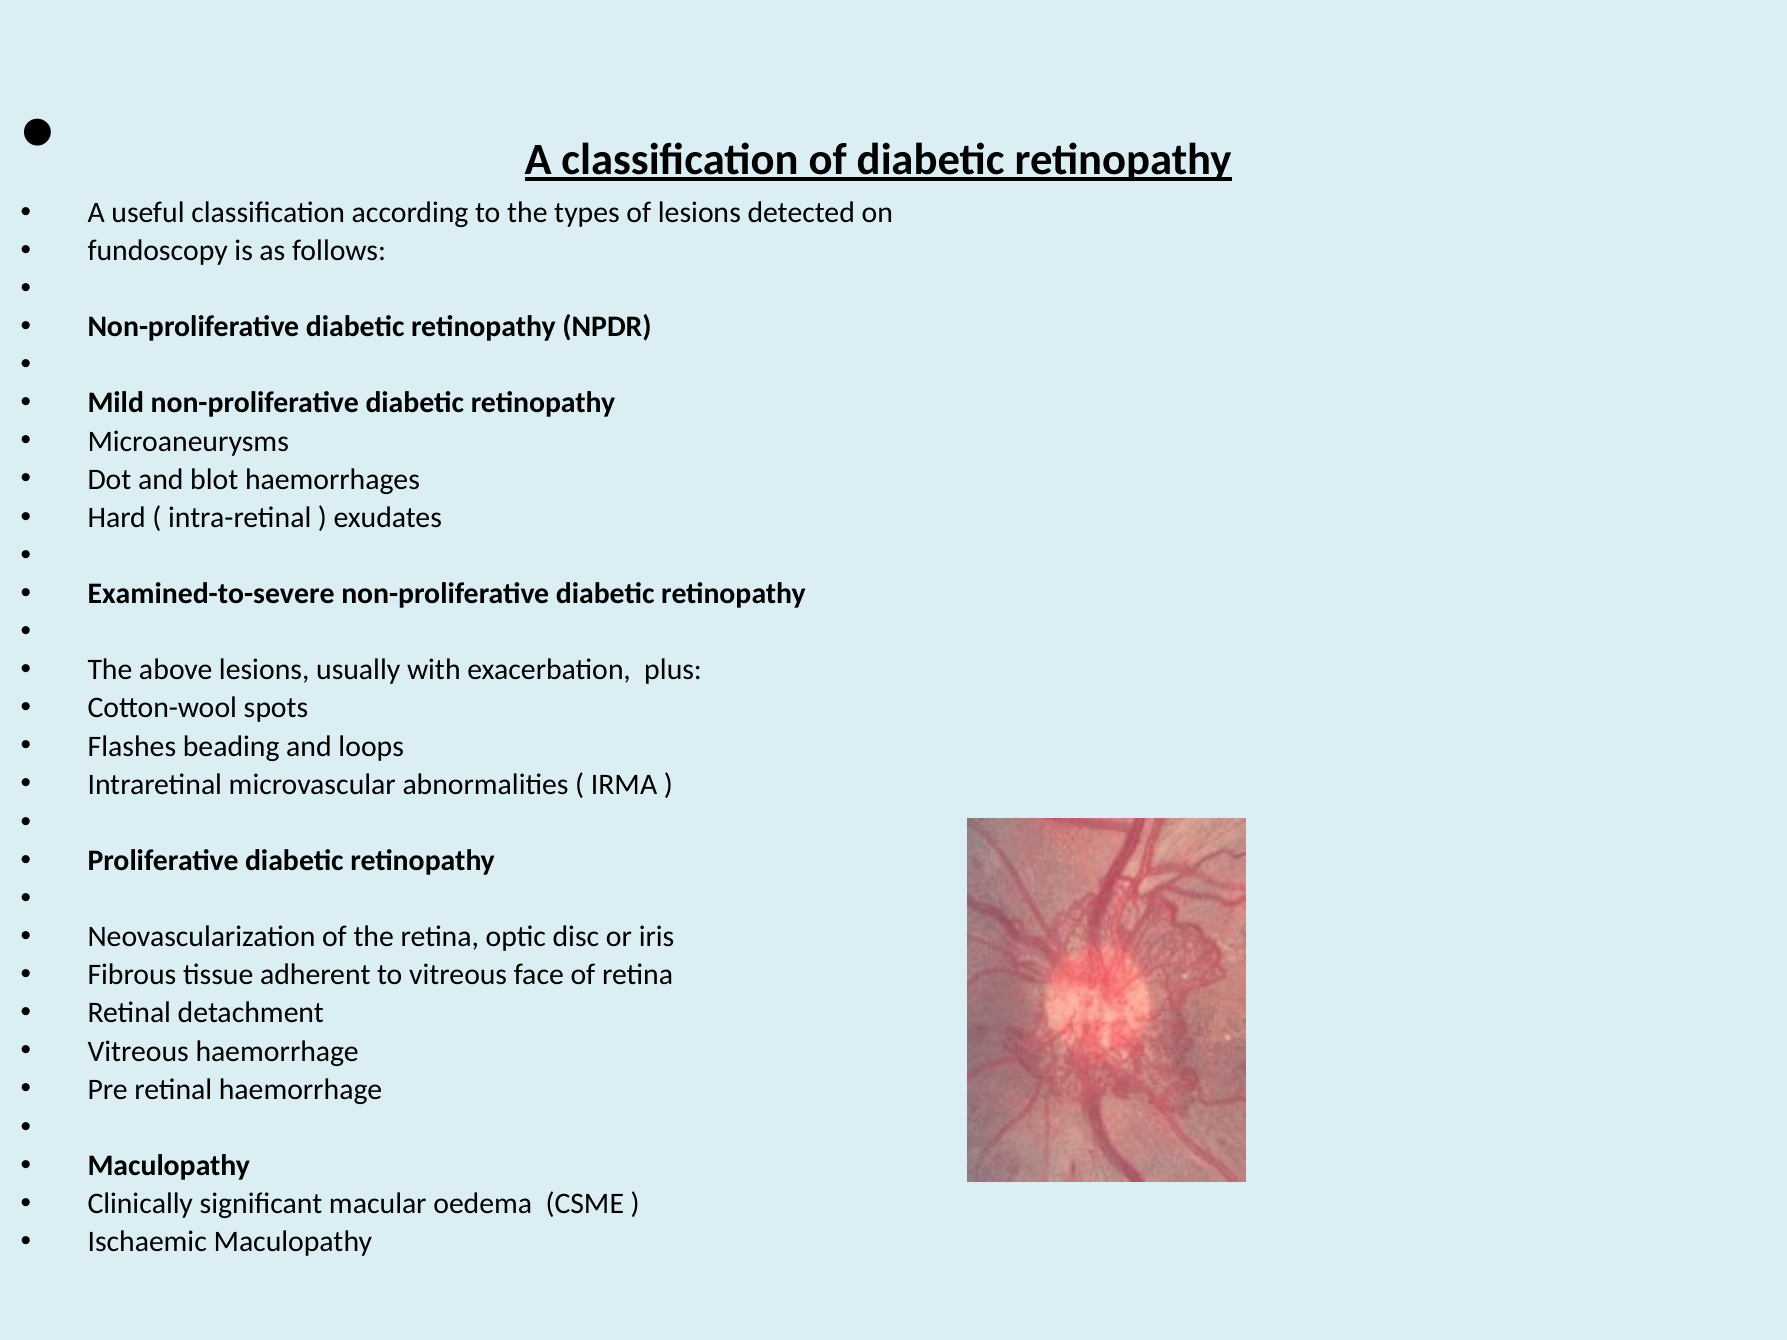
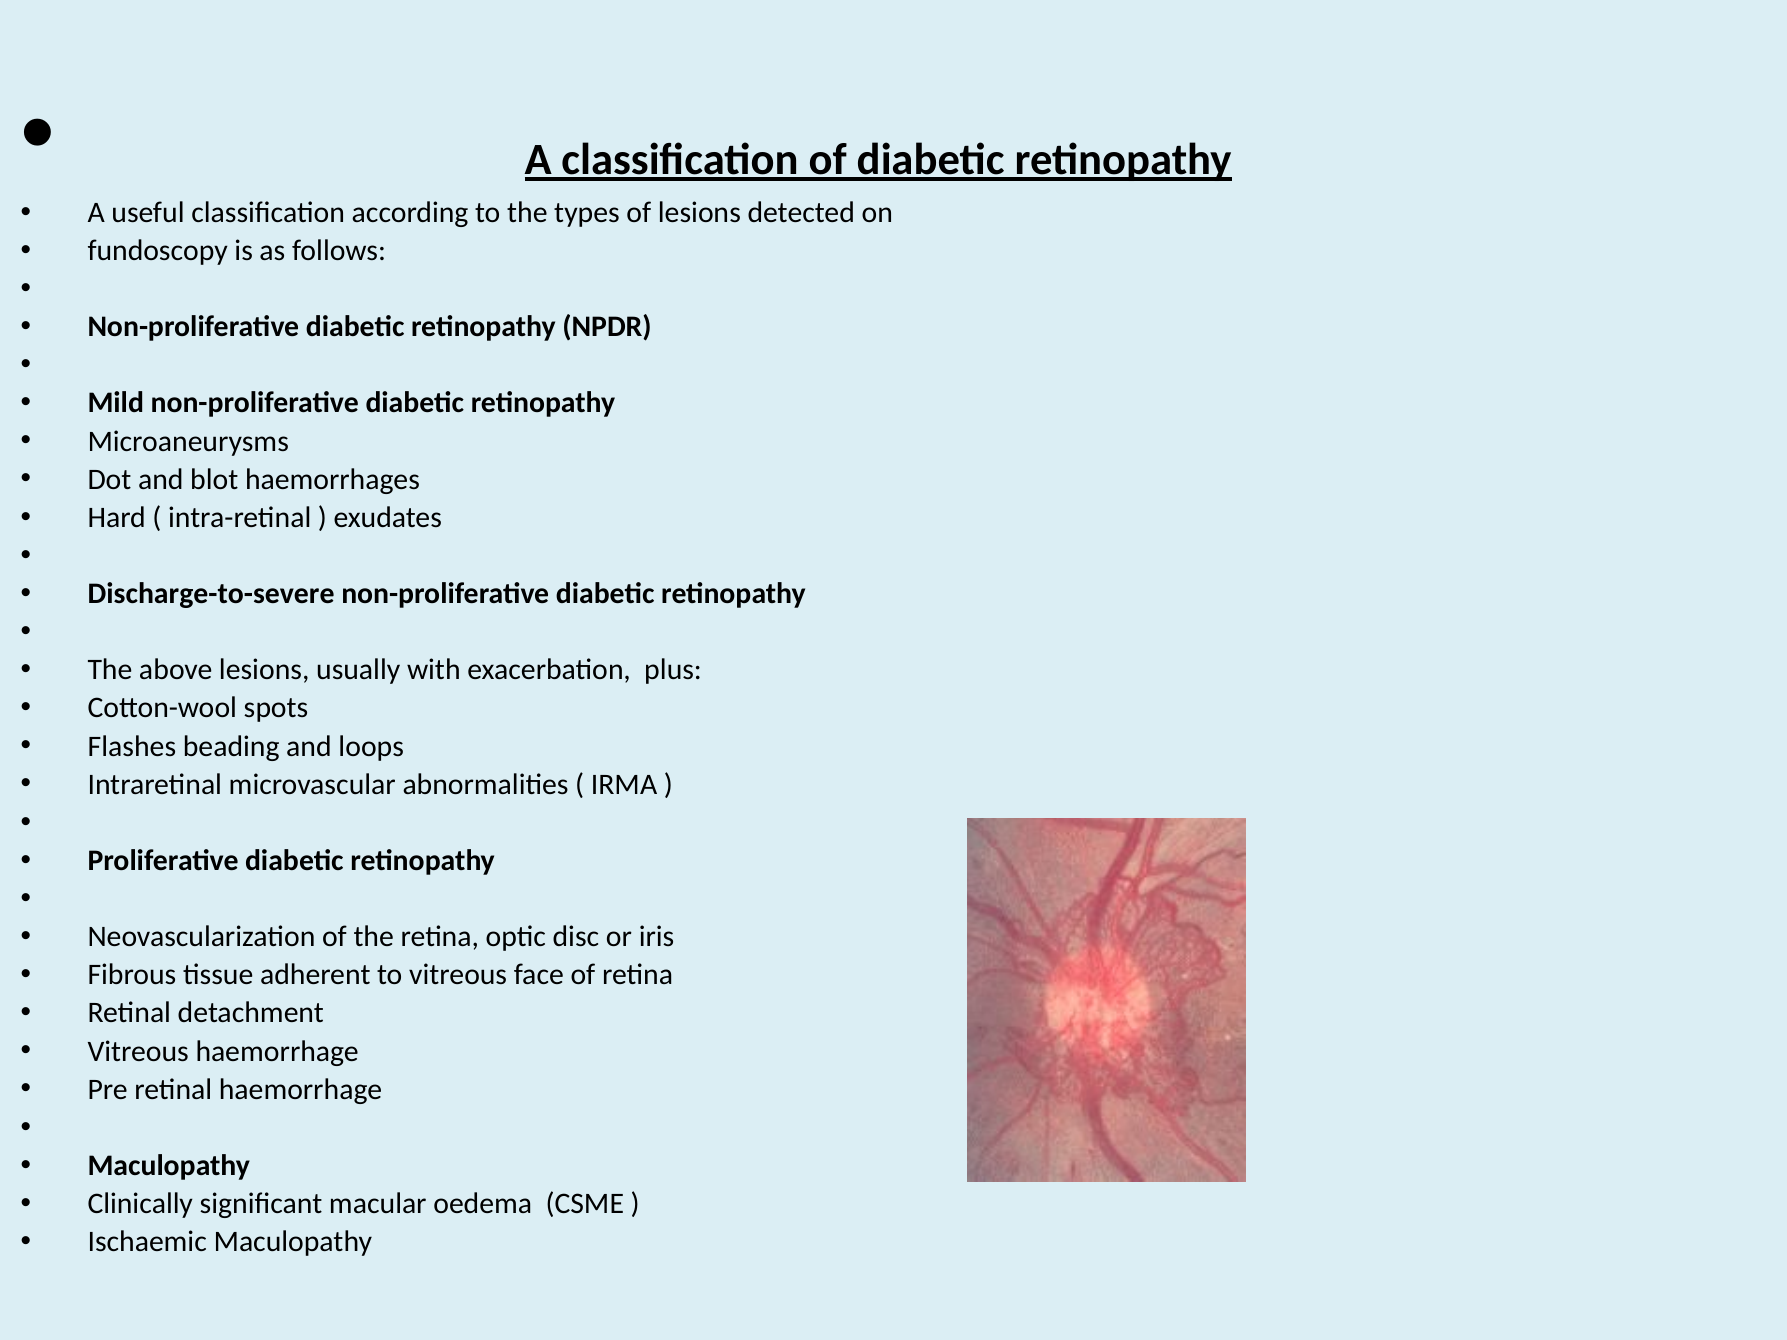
Examined-to-severe: Examined-to-severe -> Discharge-to-severe (211, 594)
